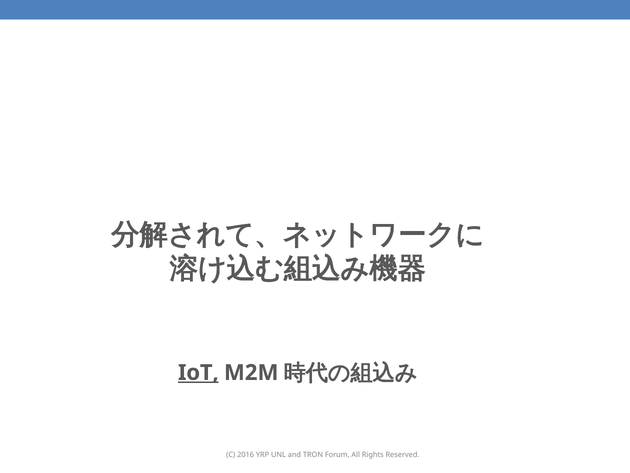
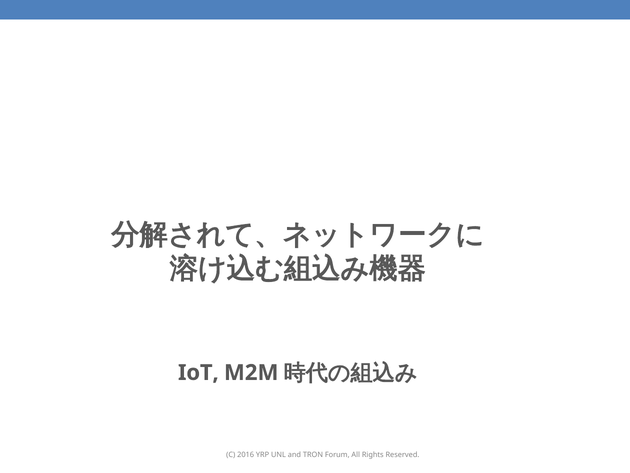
IoT underline: present -> none (198, 372)
